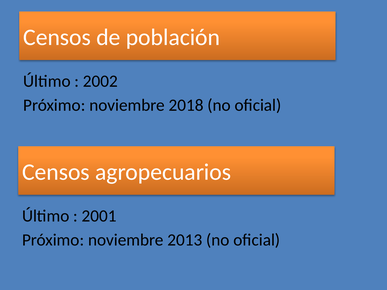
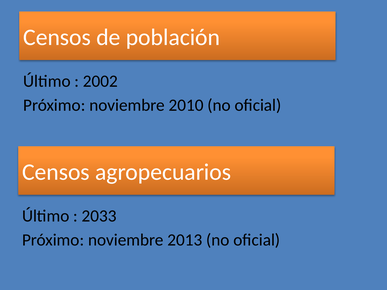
2018: 2018 -> 2010 (186, 105)
2001: 2001 -> 2033 (99, 216)
